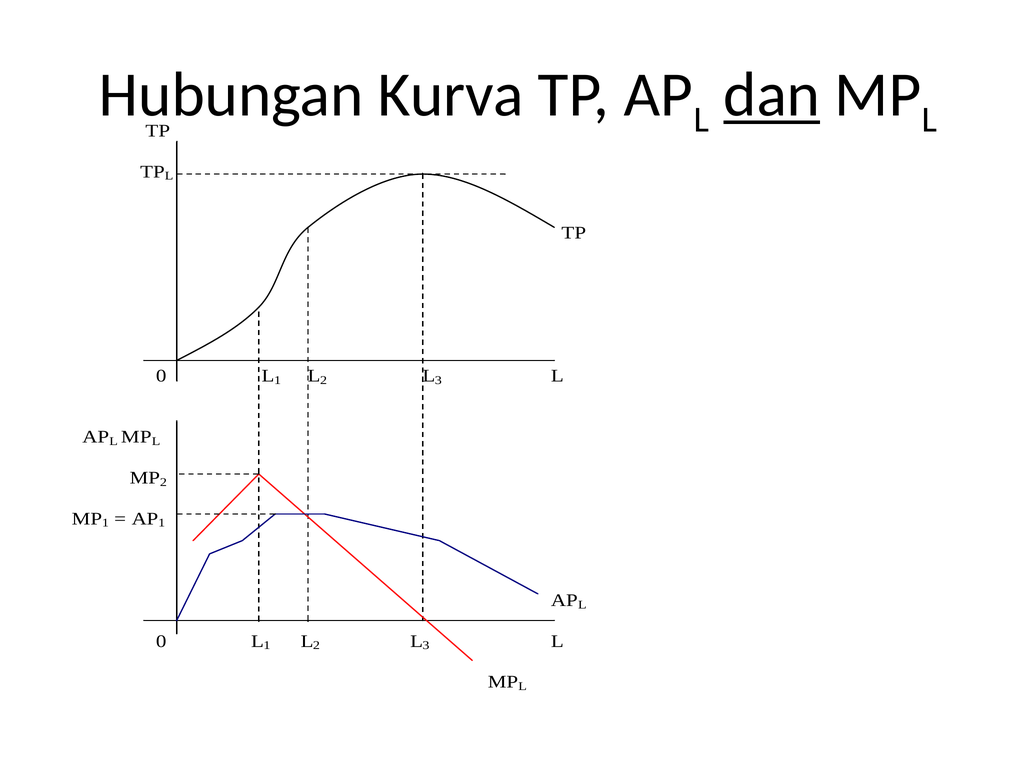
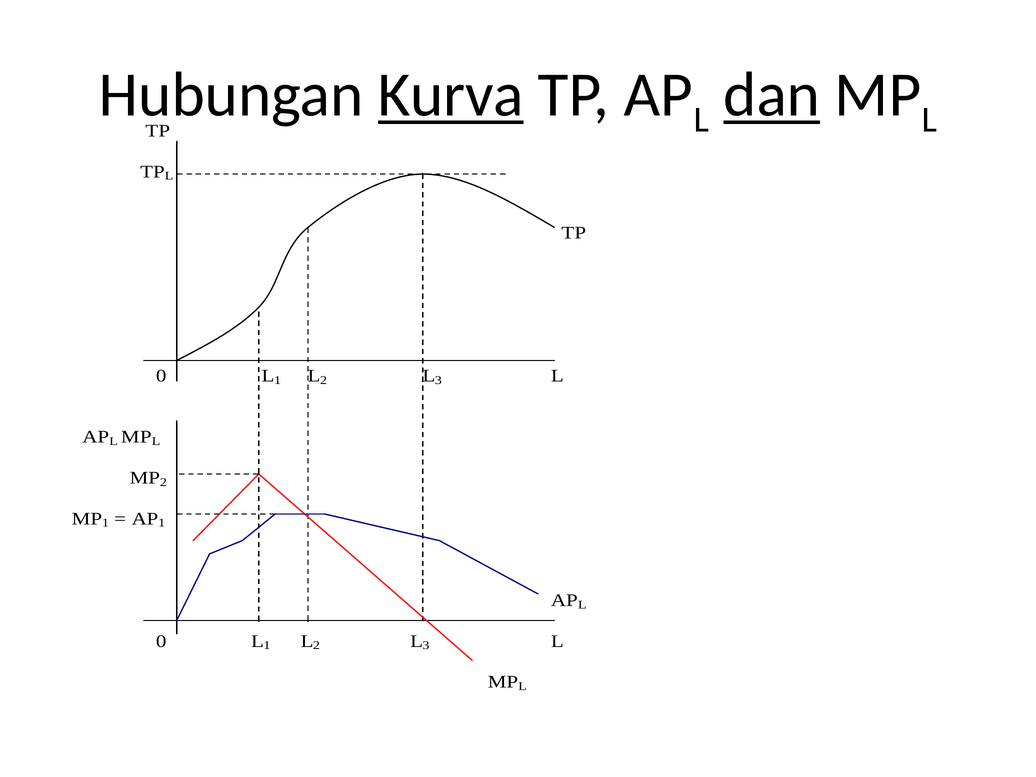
Kurva underline: none -> present (451, 95)
